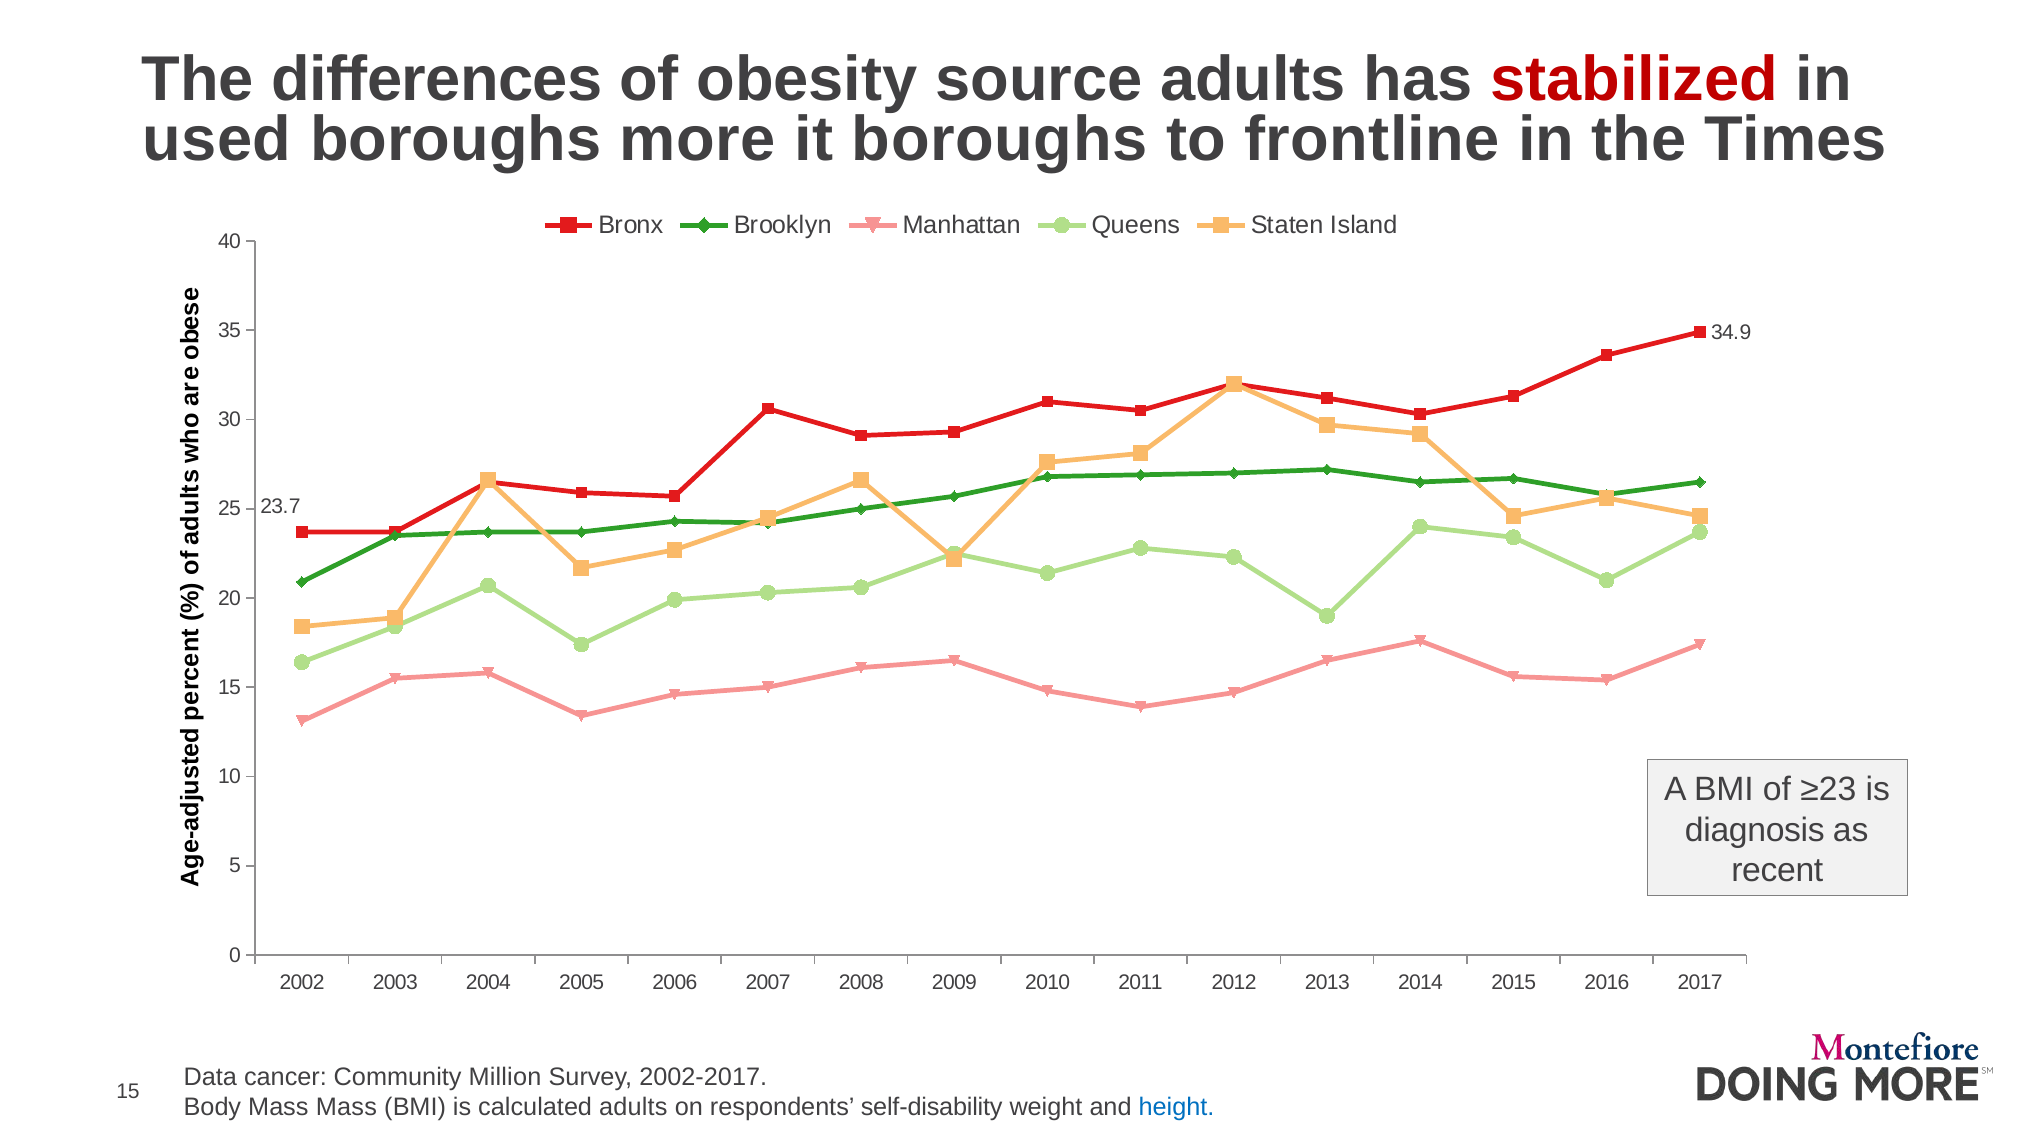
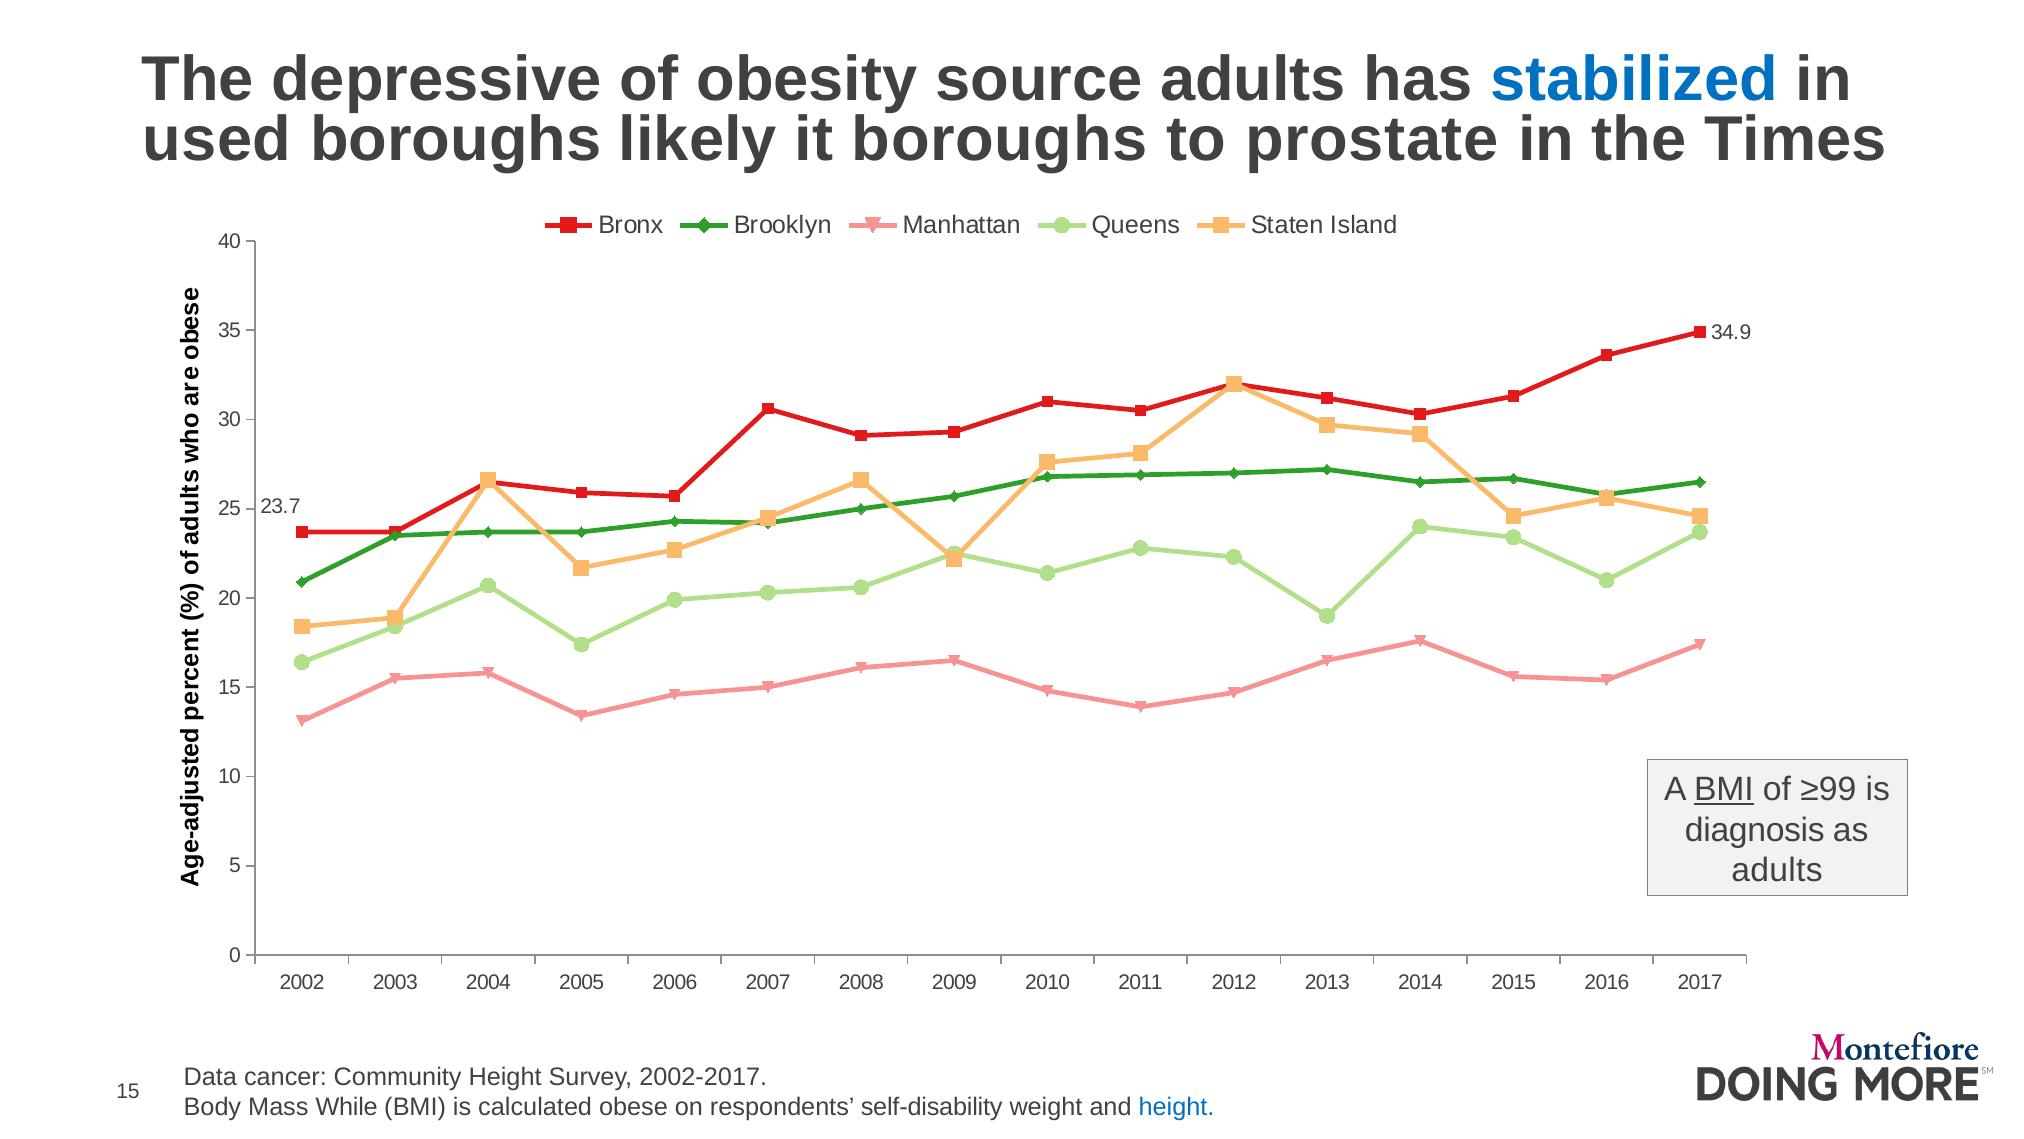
differences: differences -> depressive (437, 79)
stabilized colour: red -> blue (1634, 79)
more: more -> likely (698, 140)
frontline: frontline -> prostate (1372, 140)
BMI underline: none -> present (1724, 789)
≥23: ≥23 -> ≥99 (1828, 789)
recent: recent -> adults (1777, 870)
Community Million: Million -> Height (505, 1077)
Mass Mass: Mass -> While (347, 1107)
calculated adults: adults -> obese (633, 1107)
